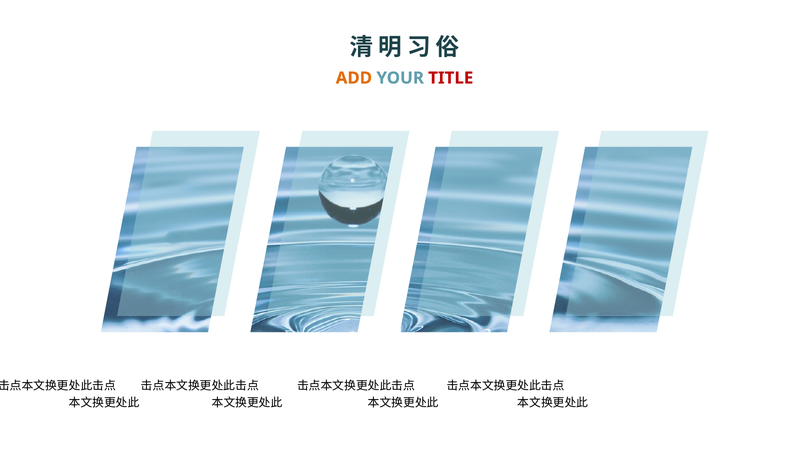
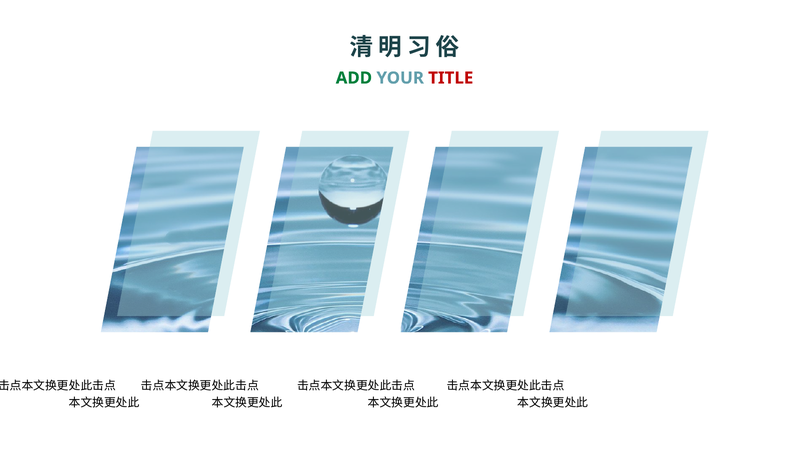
ADD colour: orange -> green (354, 78)
